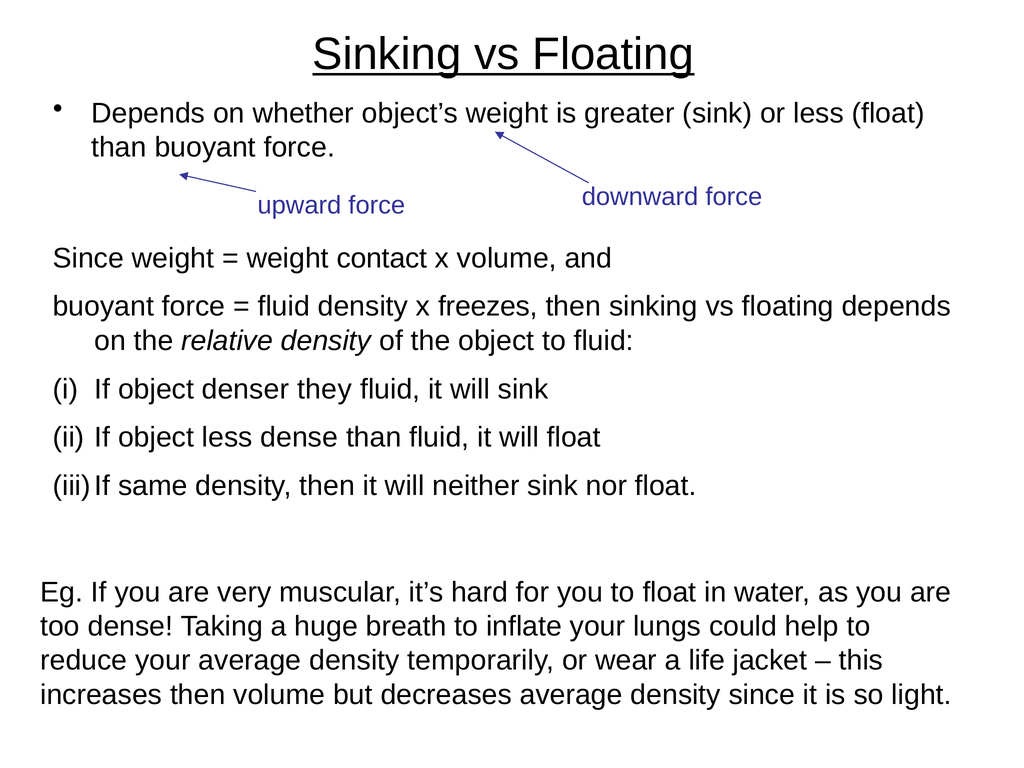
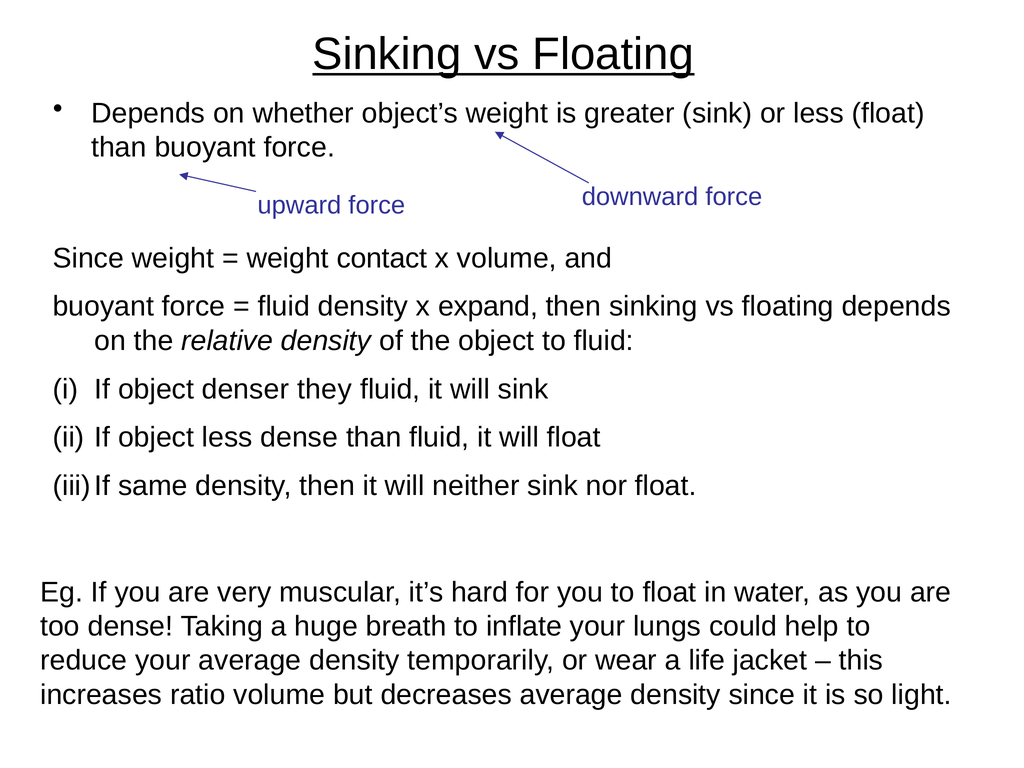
freezes: freezes -> expand (488, 307)
increases then: then -> ratio (198, 695)
